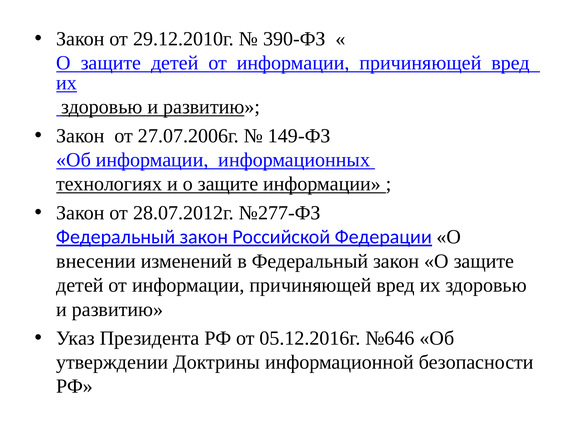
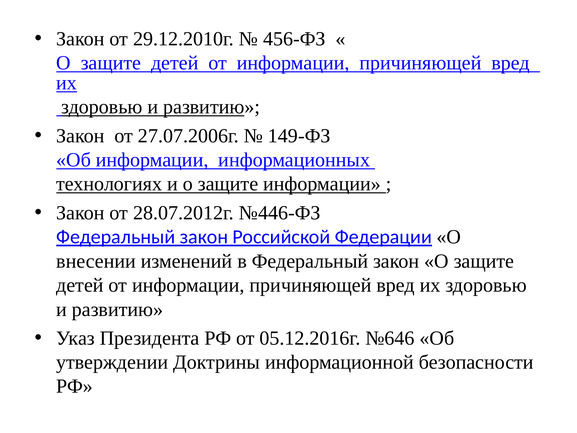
390-ФЗ: 390-ФЗ -> 456-ФЗ (294, 39)
№277-ФЗ: №277-ФЗ -> №446-ФЗ (280, 213)
